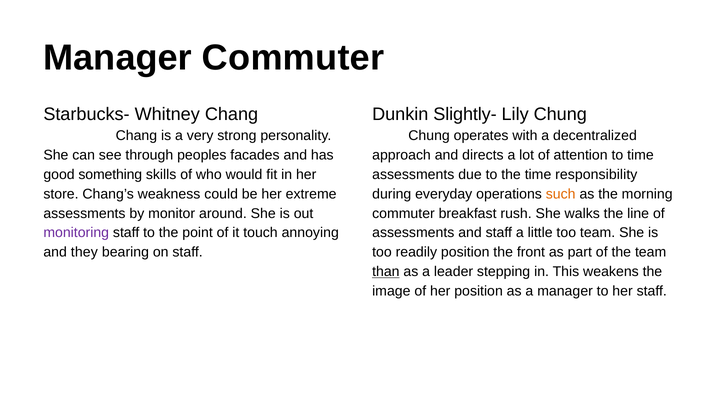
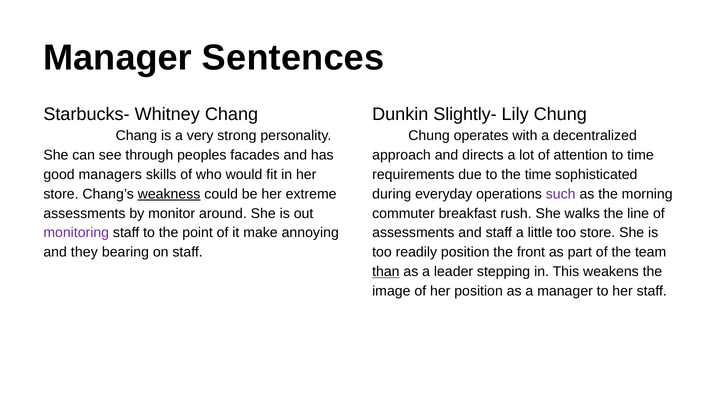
Manager Commuter: Commuter -> Sentences (293, 58)
something: something -> managers (110, 175)
assessments: assessments -> requirements (413, 175)
responsibility: responsibility -> sophisticated (596, 175)
weakness underline: none -> present (169, 194)
such colour: orange -> purple (561, 194)
touch: touch -> make (260, 233)
too team: team -> store (598, 233)
